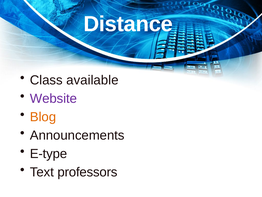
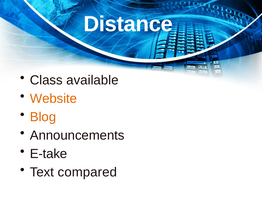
Website colour: purple -> orange (53, 98)
E-type: E-type -> E-take (49, 153)
professors: professors -> compared (87, 172)
